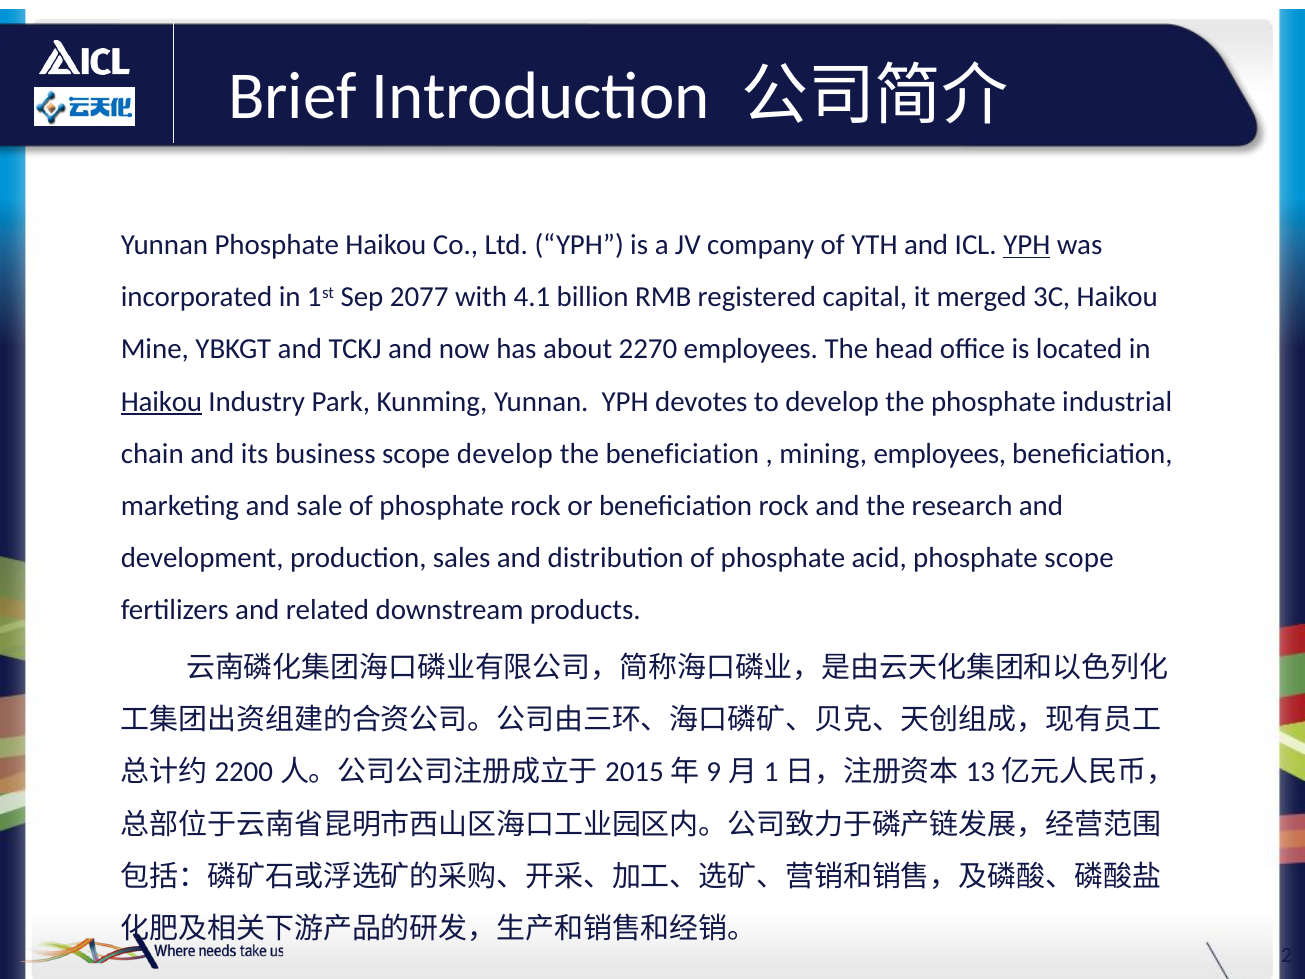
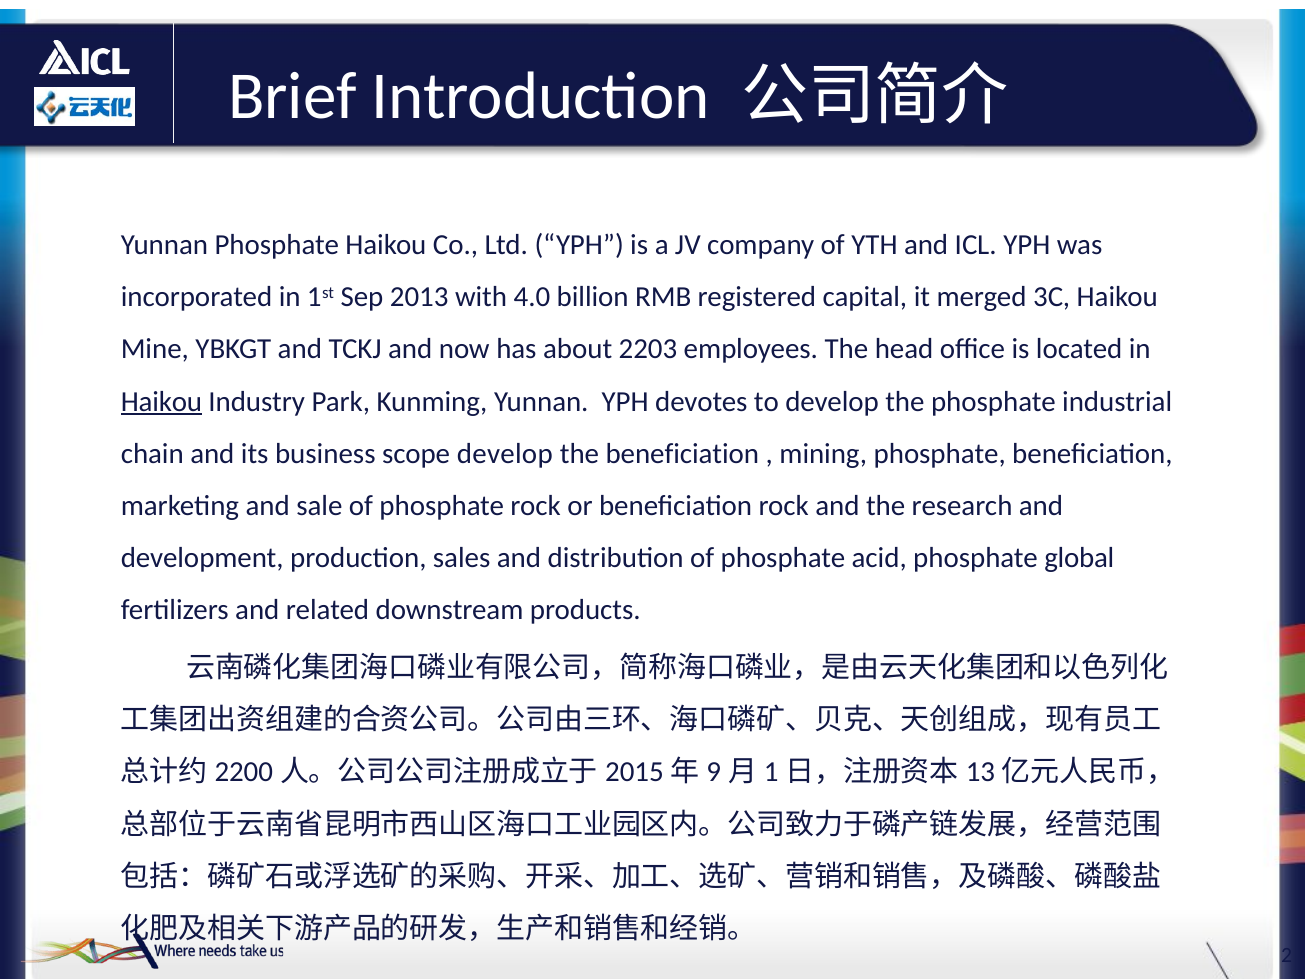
YPH underline: present -> none (1027, 245)
2077: 2077 -> 2013 (419, 297)
4.1: 4.1 -> 4.0 (532, 297)
2270: 2270 -> 2203 (648, 349)
mining employees: employees -> phosphate (940, 454)
phosphate scope: scope -> global (1079, 558)
